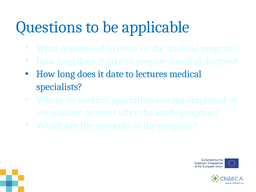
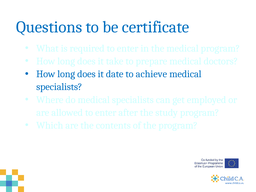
applicable: applicable -> certificate (156, 27)
lectures: lectures -> achieve (151, 74)
